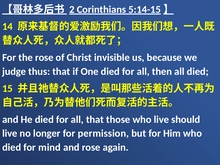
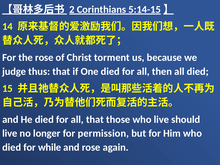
invisible: invisible -> torment (112, 58)
mind: mind -> while (50, 147)
